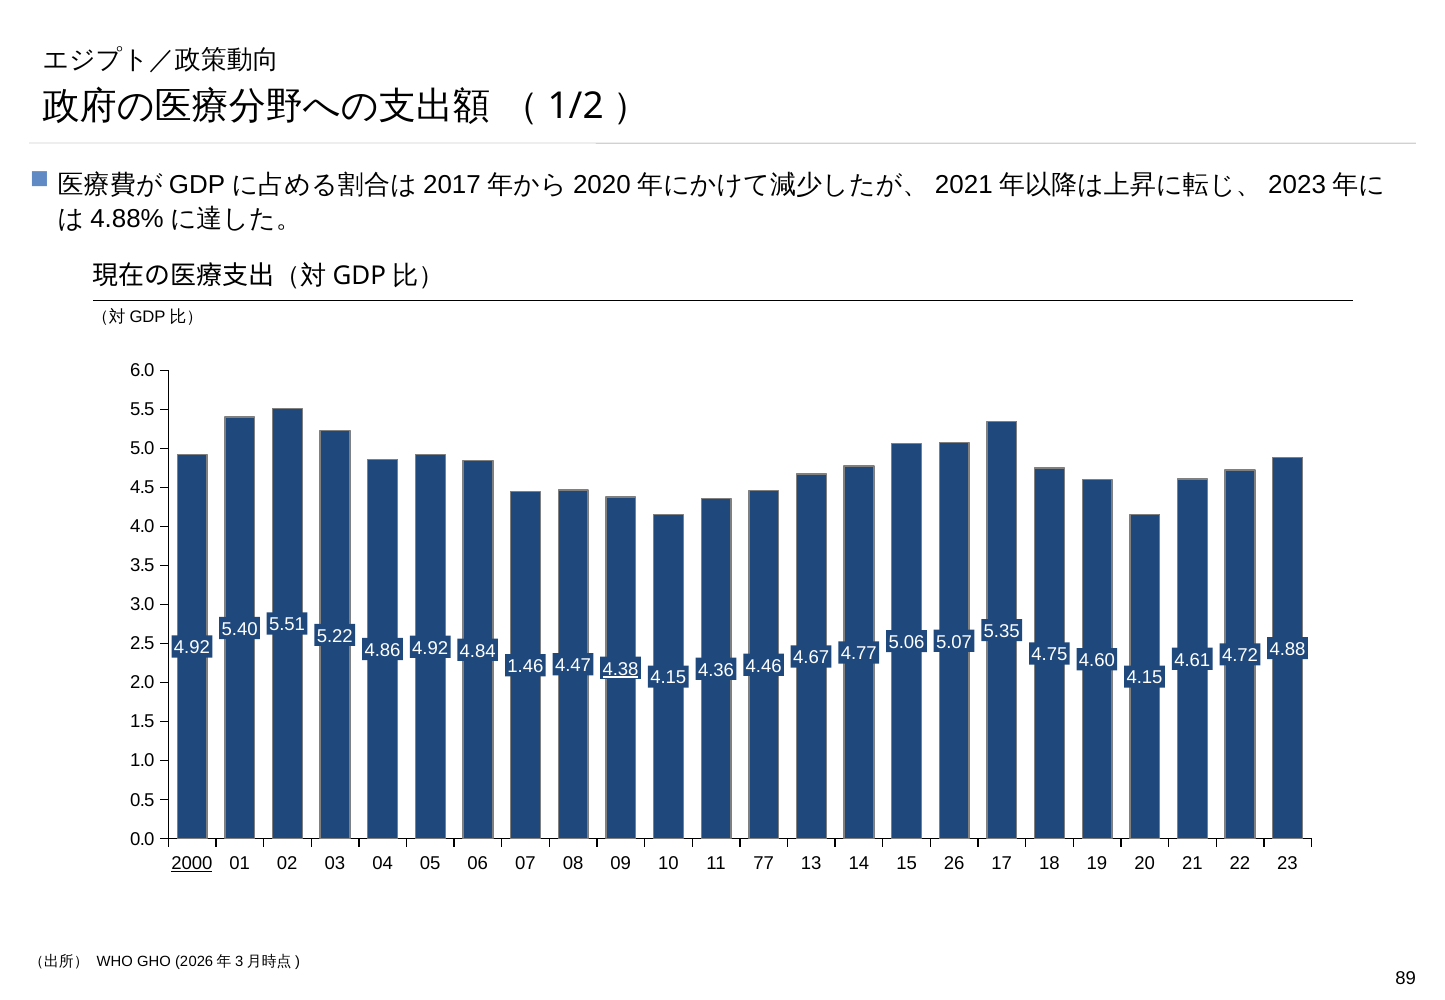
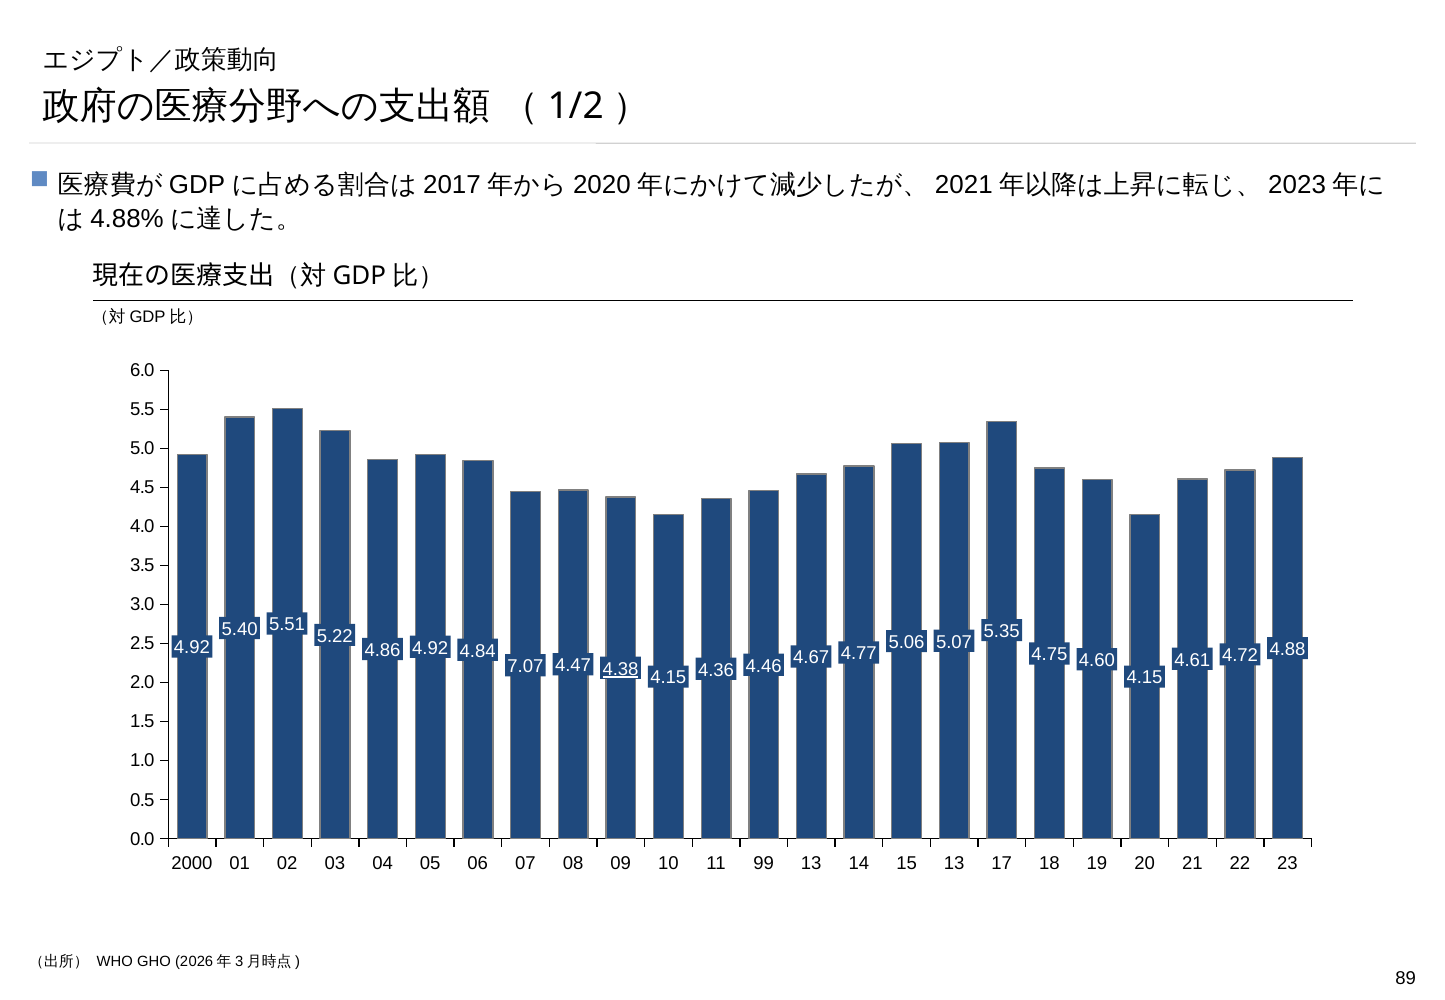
1.46: 1.46 -> 7.07 (525, 667)
2000 underline: present -> none (192, 864)
77: 77 -> 99 (764, 864)
15 26: 26 -> 13 (954, 864)
